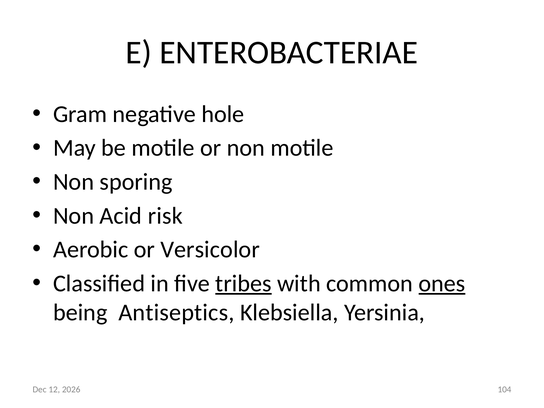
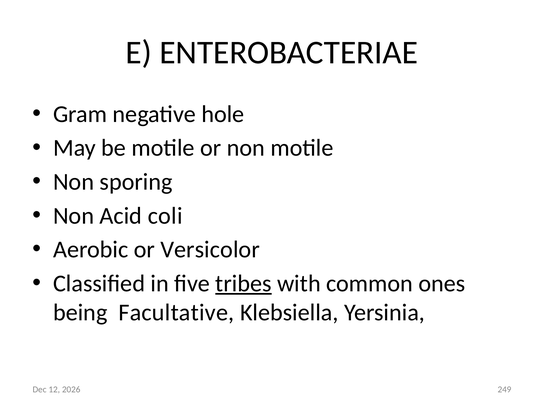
risk: risk -> coli (165, 216)
ones underline: present -> none (442, 283)
Antiseptics: Antiseptics -> Facultative (176, 312)
104: 104 -> 249 (504, 390)
